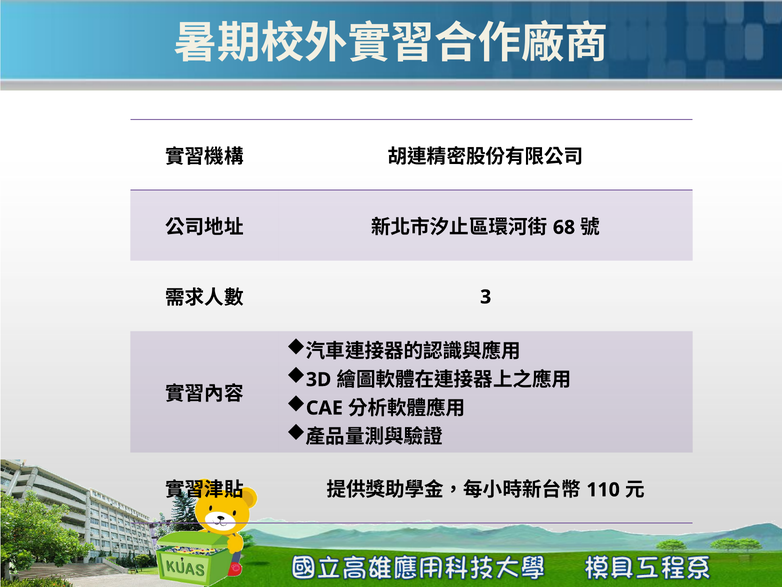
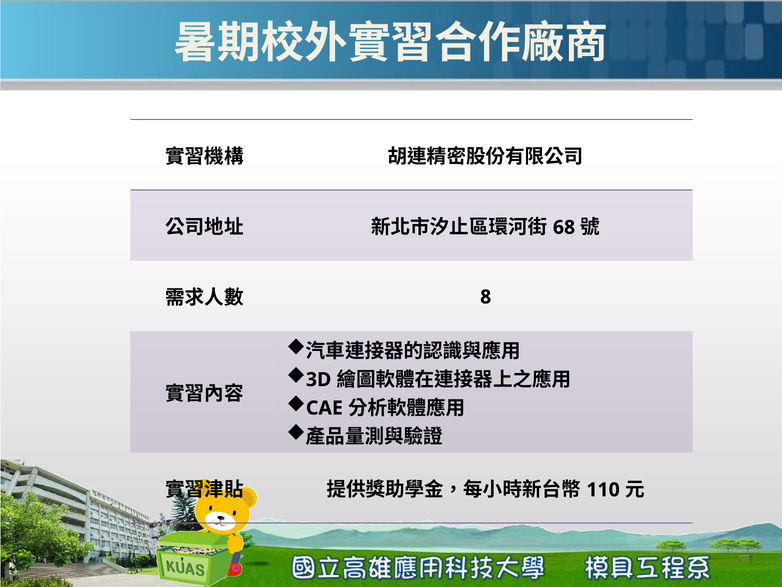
3: 3 -> 8 (486, 297)
